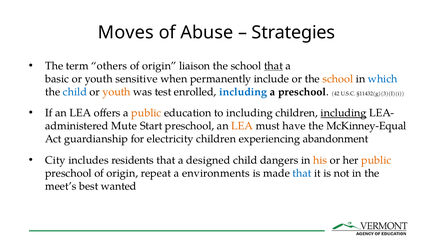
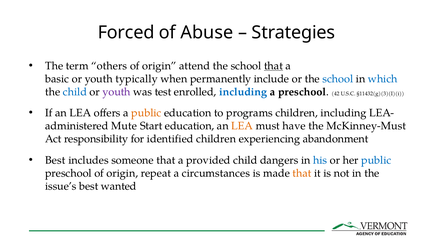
Moves: Moves -> Forced (126, 32)
liaison: liaison -> attend (195, 66)
sensitive: sensitive -> typically (137, 79)
school colour: orange -> blue (338, 79)
youth colour: orange -> purple (117, 92)
to including: including -> programs (250, 113)
including underline: present -> none (344, 113)
Start preschool: preschool -> education (190, 126)
McKinney-Equal: McKinney-Equal -> McKinney-Must (366, 126)
guardianship: guardianship -> responsibility (96, 139)
electricity: electricity -> identified (170, 139)
City: City -> Best (55, 160)
residents: residents -> someone (133, 160)
designed: designed -> provided (208, 160)
his colour: orange -> blue (320, 160)
public colour: orange -> blue (376, 160)
environments: environments -> circumstances (216, 173)
that colour: blue -> orange (302, 173)
meet’s: meet’s -> issue’s (61, 186)
